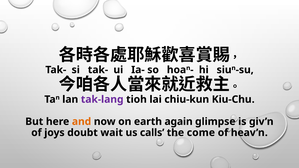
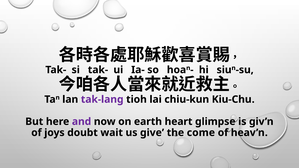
and colour: orange -> purple (82, 122)
again: again -> heart (179, 122)
calls: calls -> give (152, 133)
